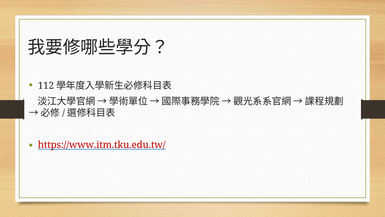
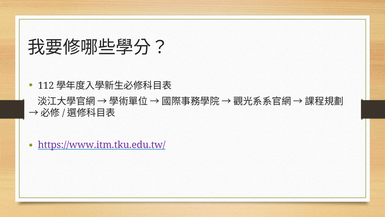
https://www.itm.tku.edu.tw/ colour: red -> purple (102, 145)
